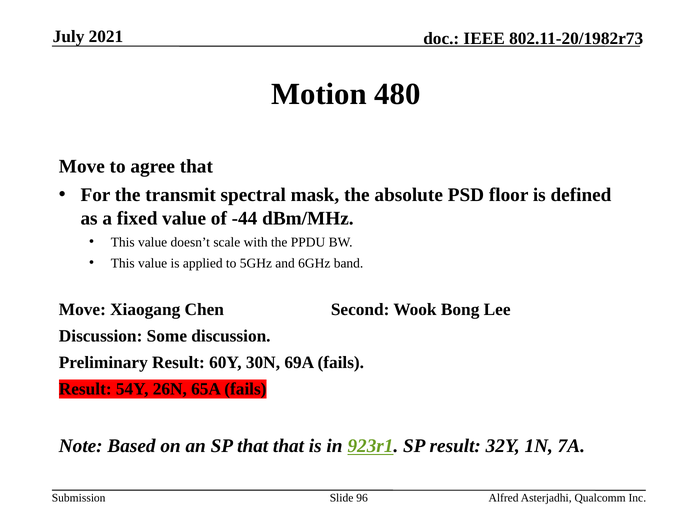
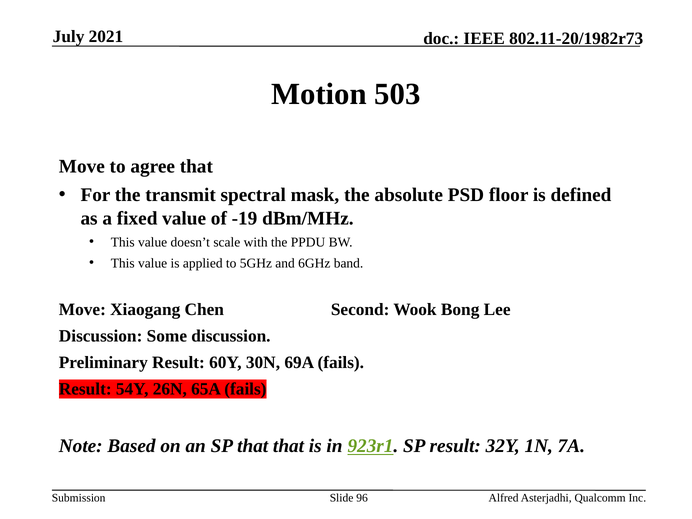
480: 480 -> 503 (398, 94)
-44: -44 -> -19 (244, 218)
